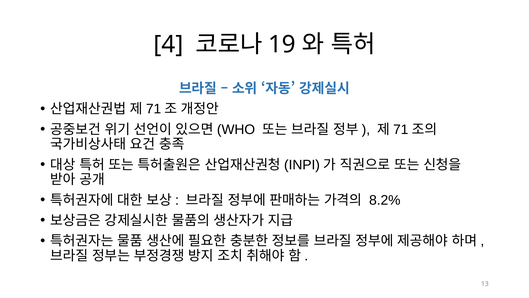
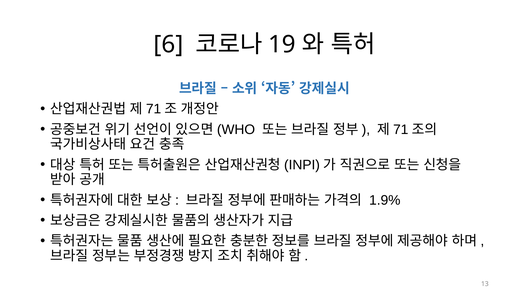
4: 4 -> 6 (168, 44)
8.2%: 8.2% -> 1.9% (385, 200)
